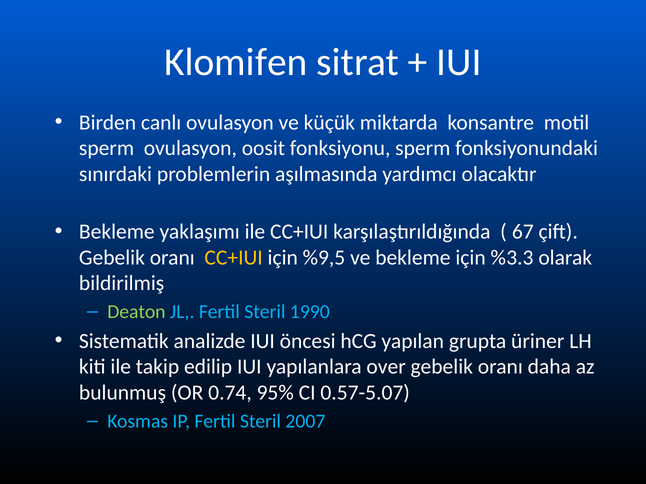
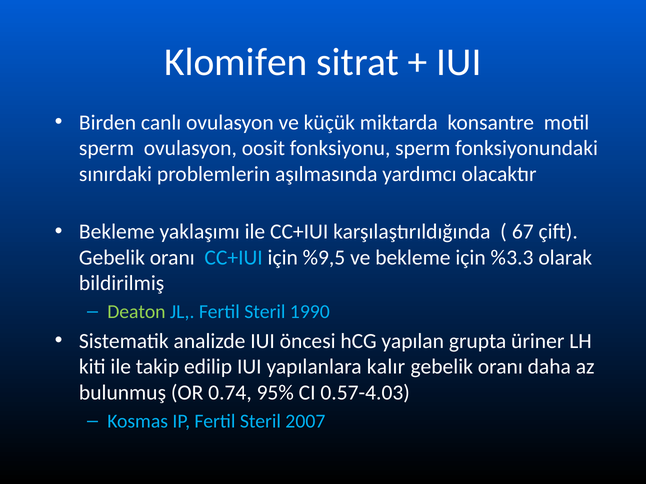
CC+IUI colour: yellow -> light blue (234, 258)
over: over -> kalır (386, 367)
0.57-5.07: 0.57-5.07 -> 0.57-4.03 (365, 393)
